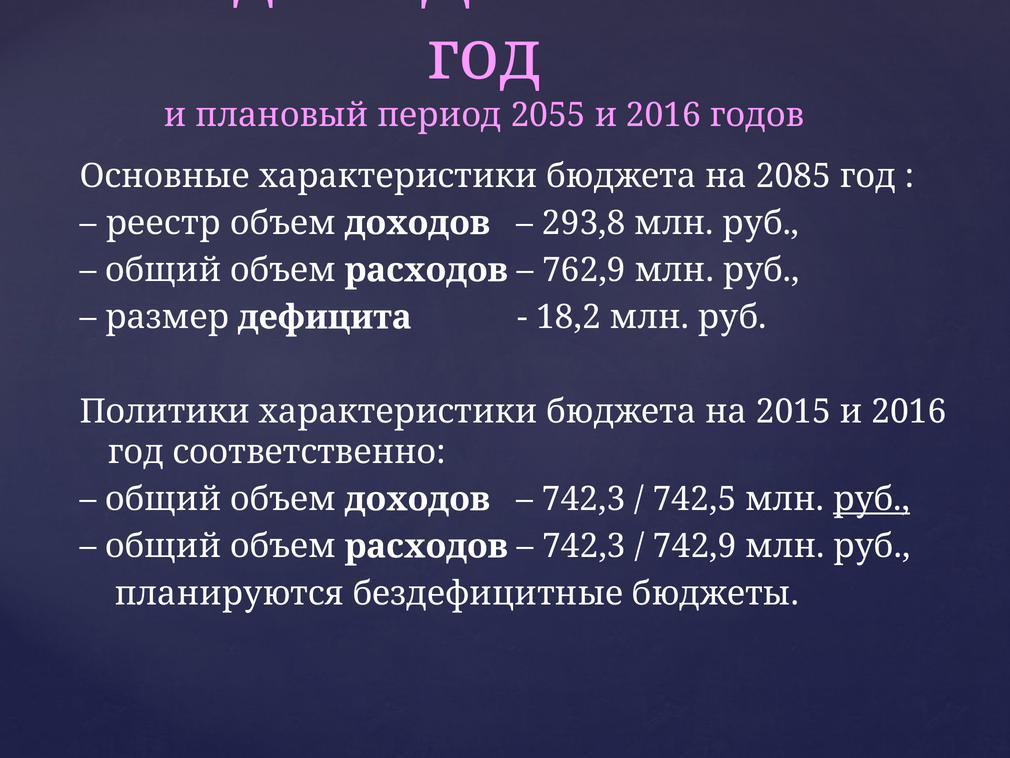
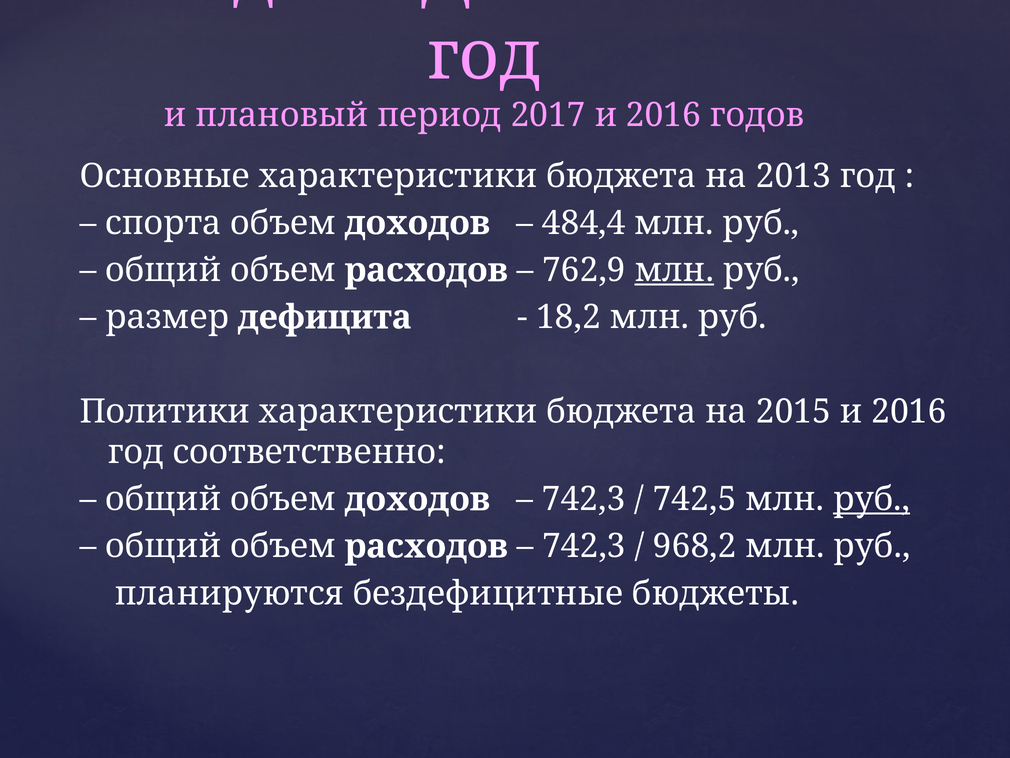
2055: 2055 -> 2017 (548, 115)
2085: 2085 -> 2013 (793, 176)
реестр: реестр -> спорта (163, 223)
293,8: 293,8 -> 484,4 (584, 223)
млн underline: none -> present (674, 270)
742,9: 742,9 -> 968,2 (695, 546)
